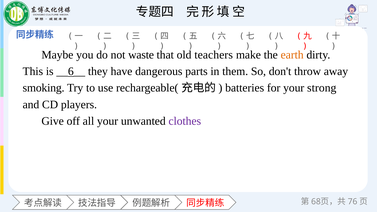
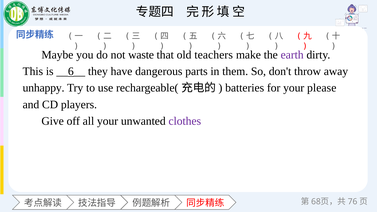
earth colour: orange -> purple (292, 55)
smoking: smoking -> unhappy (44, 88)
strong: strong -> please (322, 88)
